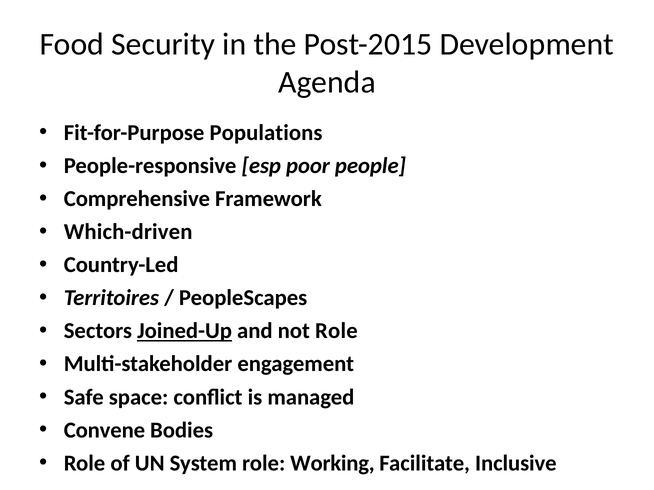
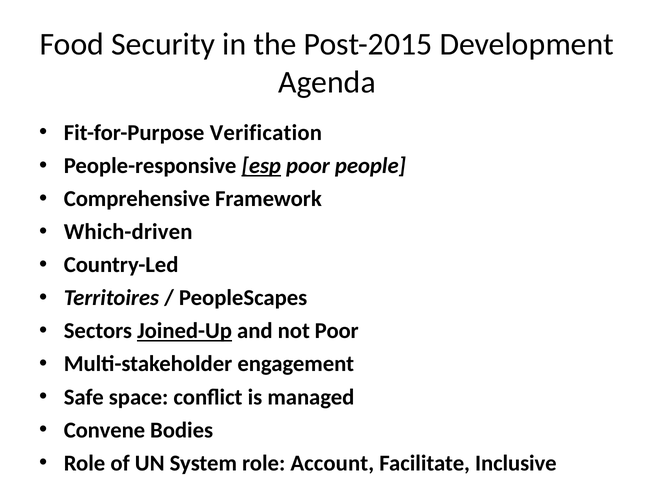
Populations: Populations -> Verification (266, 133)
esp underline: none -> present (261, 166)
not Role: Role -> Poor (337, 331)
Working: Working -> Account (332, 464)
